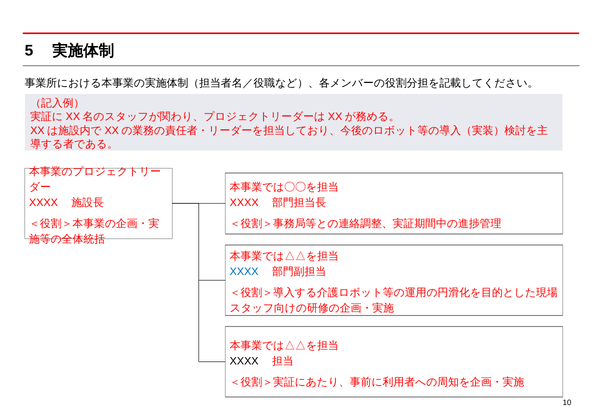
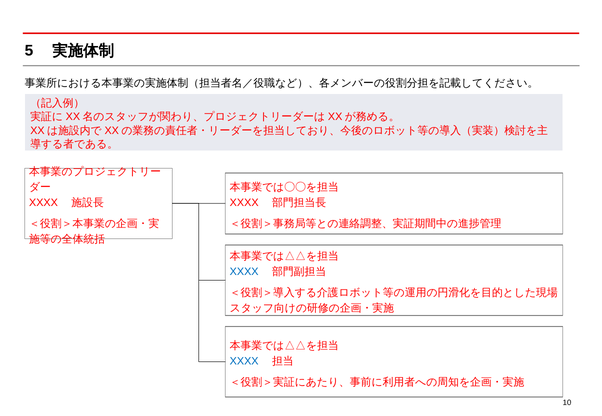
XXXX colour: black -> blue (244, 362)
